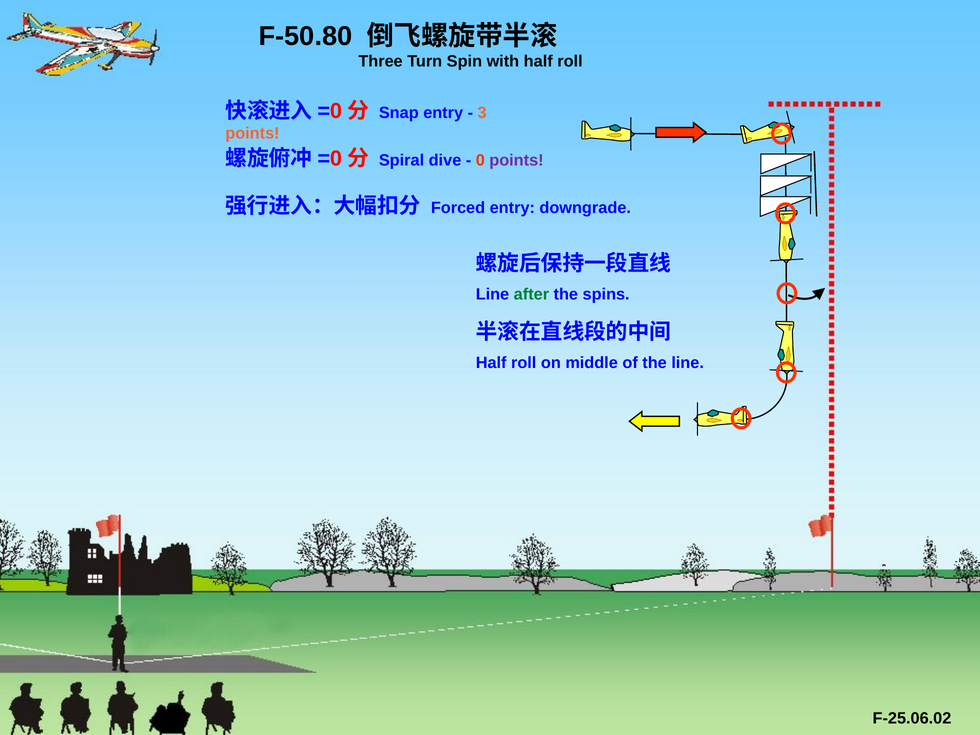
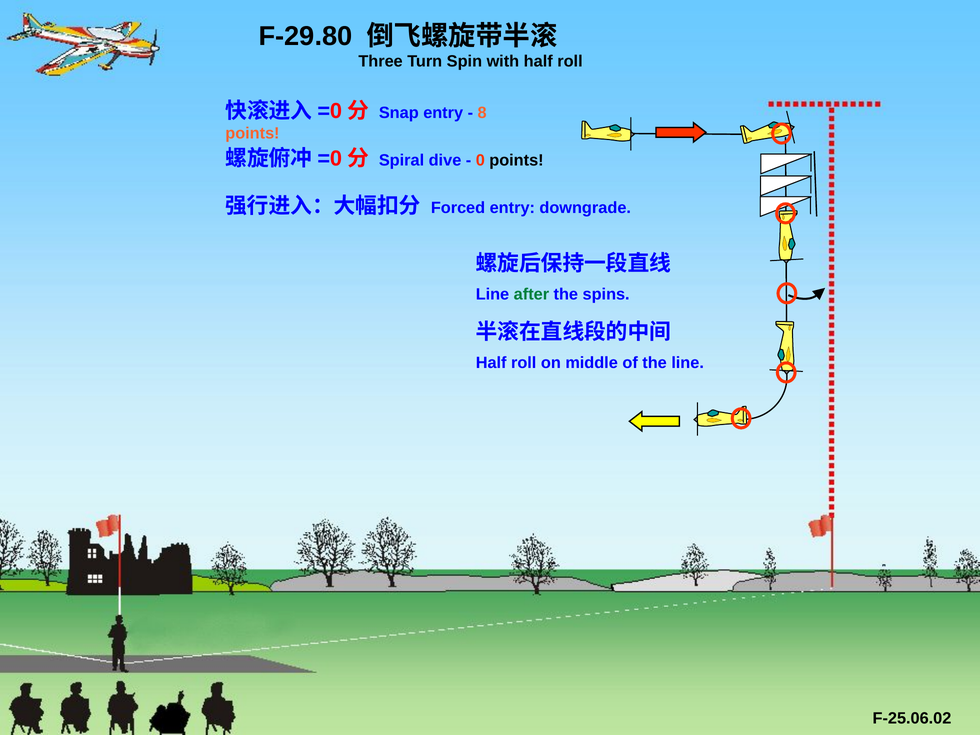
F-50.80: F-50.80 -> F-29.80 (305, 36)
3: 3 -> 8 (482, 113)
points colour: purple -> black (516, 160)
